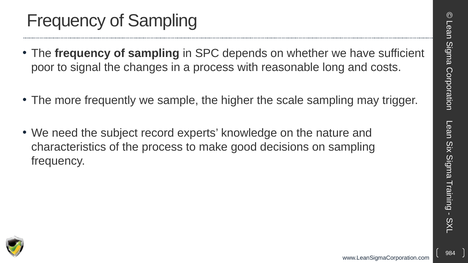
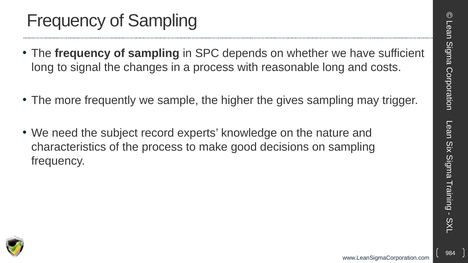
poor: poor -> long (43, 68)
scale: scale -> gives (290, 100)
